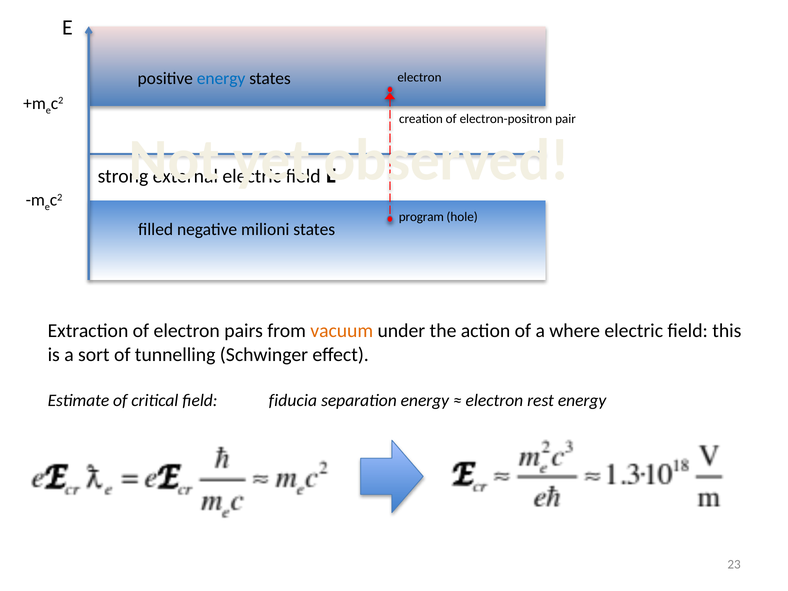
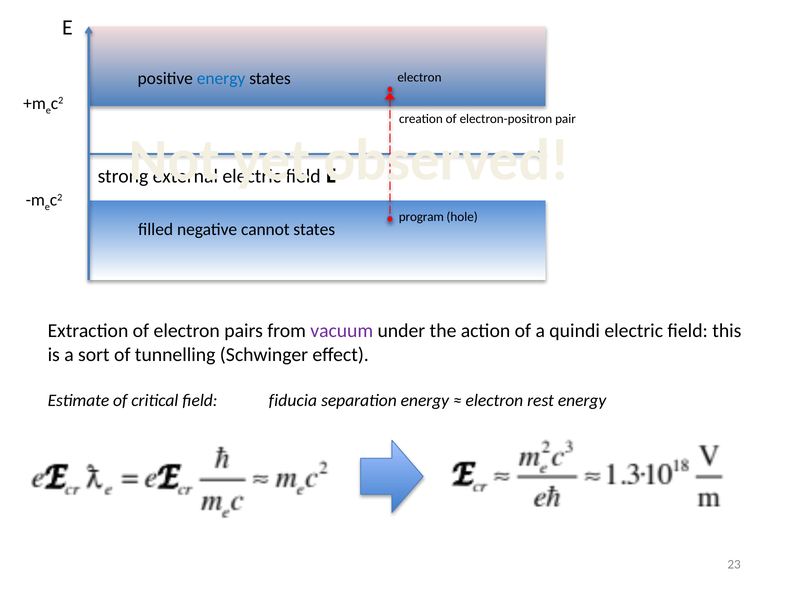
milioni: milioni -> cannot (265, 229)
vacuum colour: orange -> purple (342, 331)
where: where -> quindi (575, 331)
